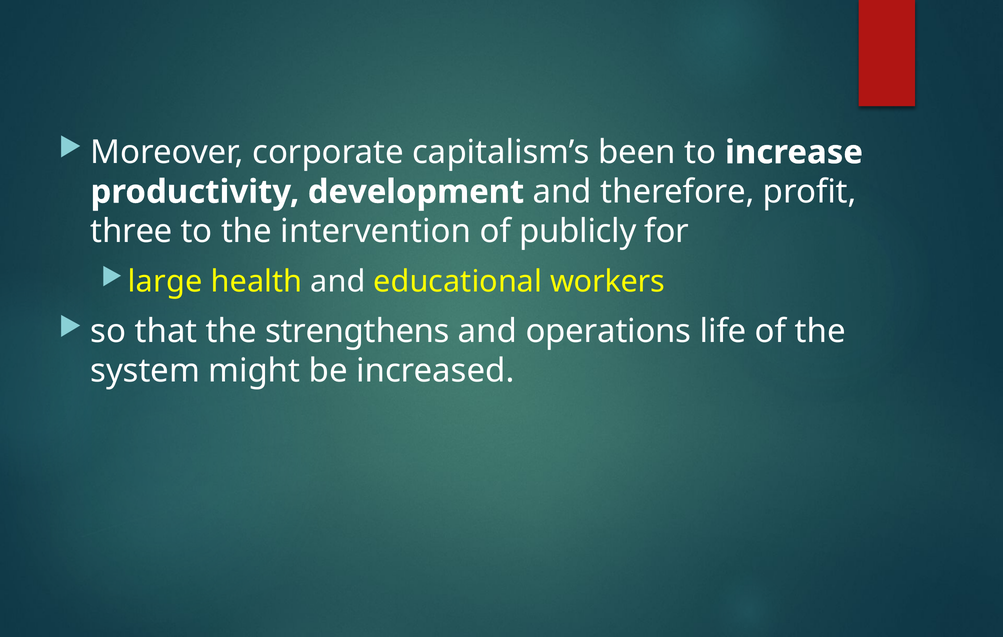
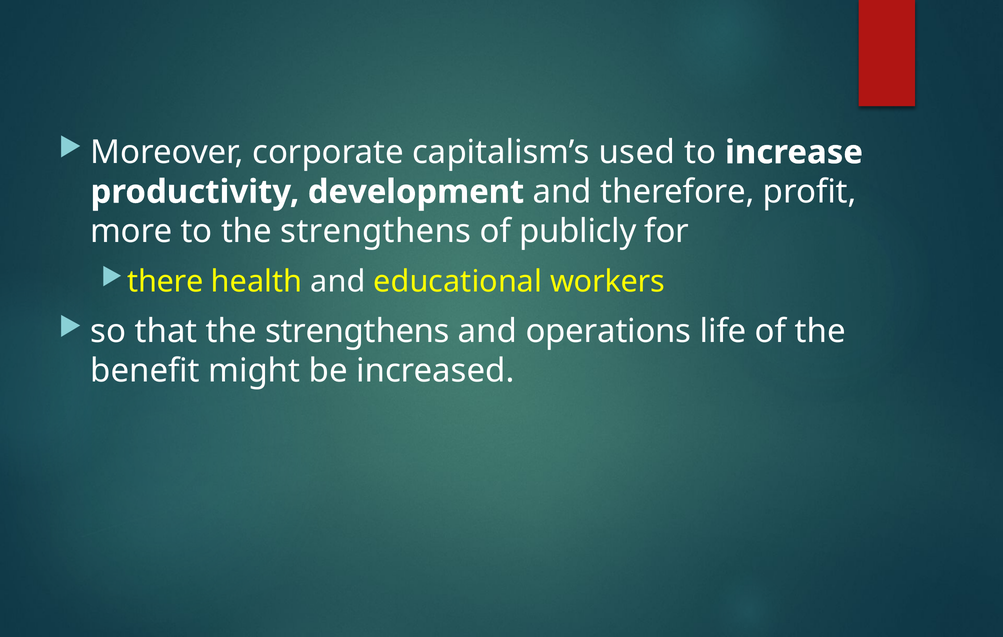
been: been -> used (637, 152)
three: three -> more (131, 231)
to the intervention: intervention -> strengthens (376, 231)
large: large -> there (165, 281)
system: system -> benefit (145, 371)
